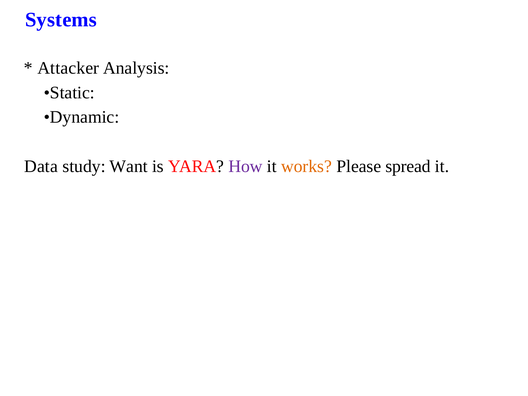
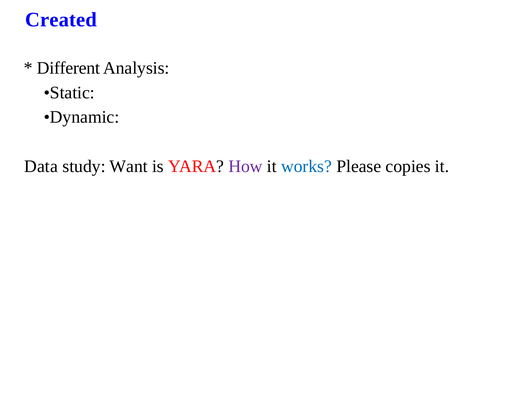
Systems: Systems -> Created (61, 20)
Attacker: Attacker -> Different (68, 68)
works colour: orange -> blue (307, 166)
spread: spread -> copies (408, 166)
